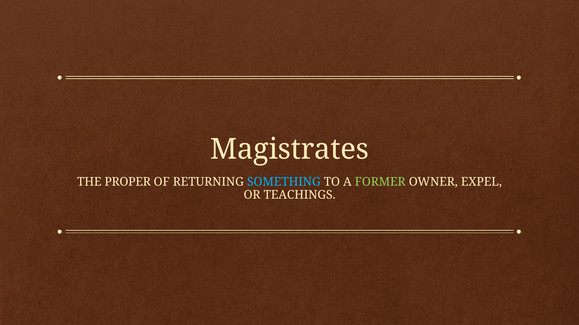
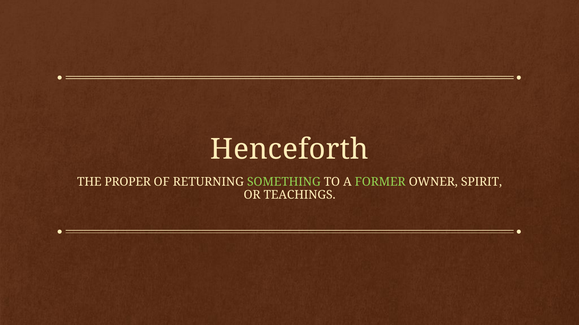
Magistrates: Magistrates -> Henceforth (289, 150)
SOMETHING colour: light blue -> light green (284, 182)
EXPEL: EXPEL -> SPIRIT (481, 182)
